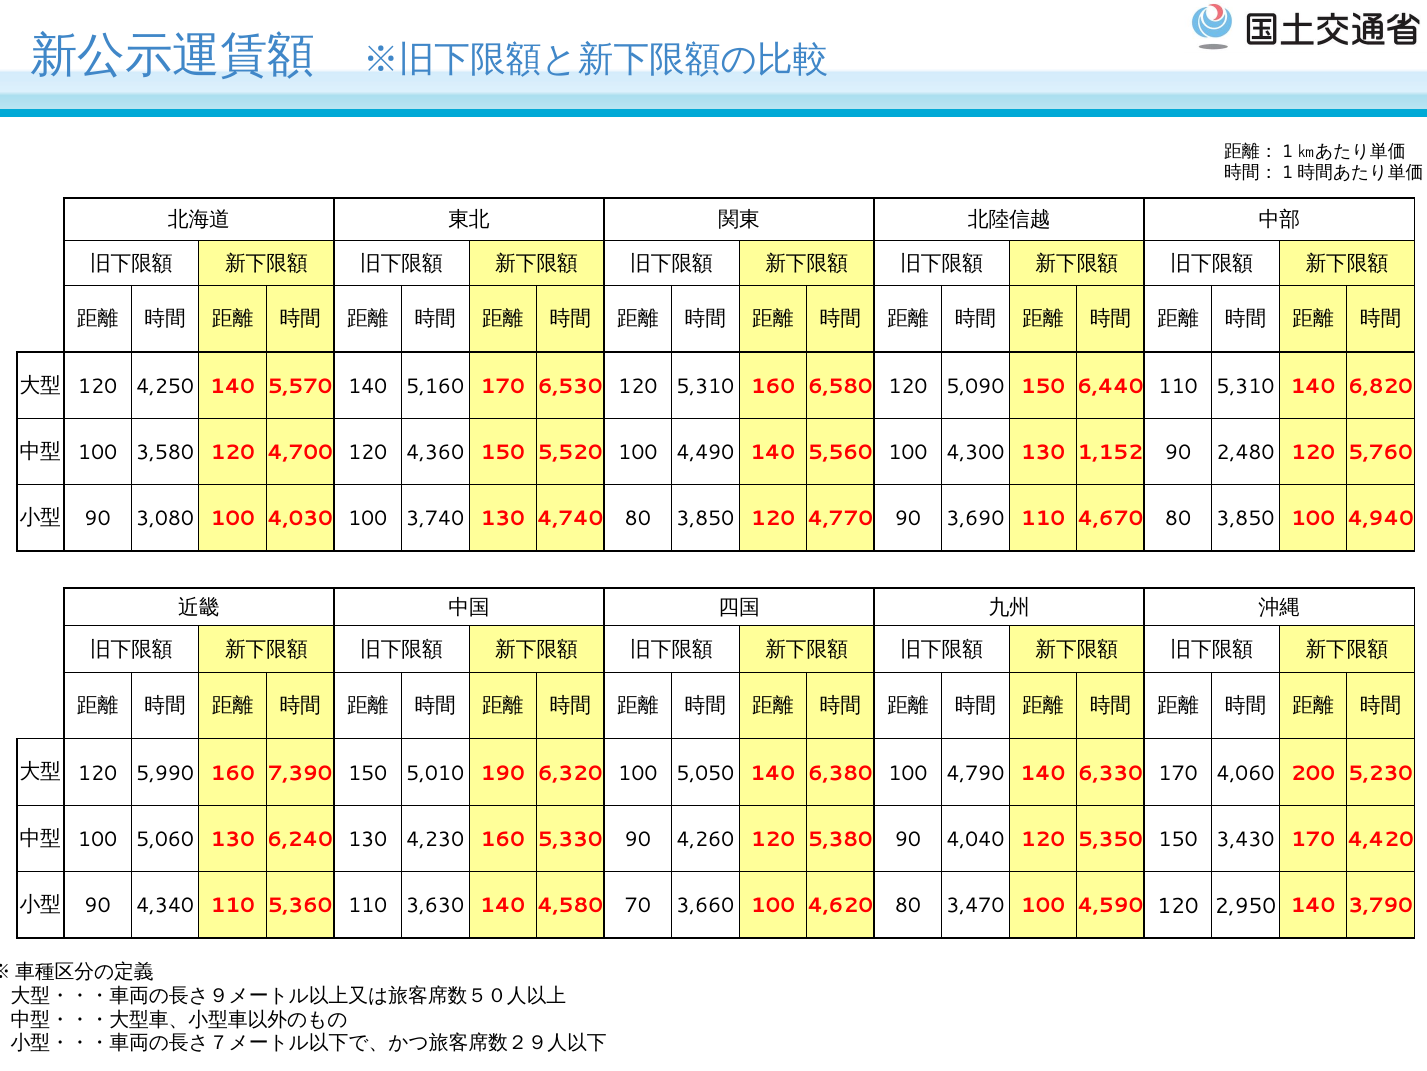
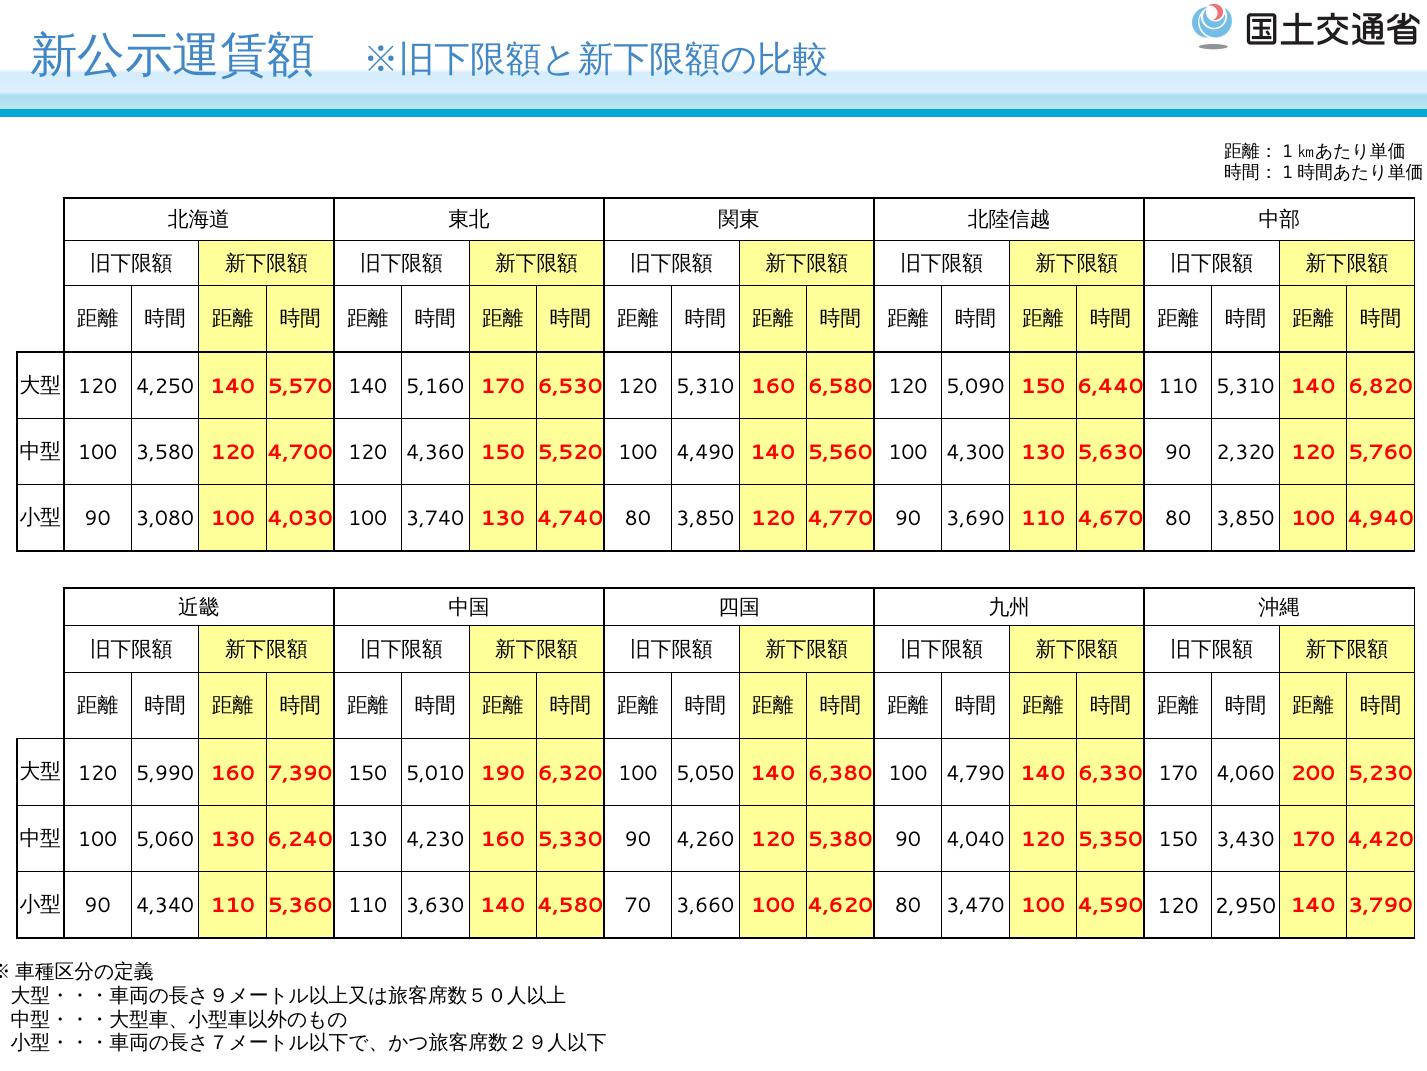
1,152: 1,152 -> 5,630 (1111, 452)
2,480: 2,480 -> 2,320 (1246, 452)
